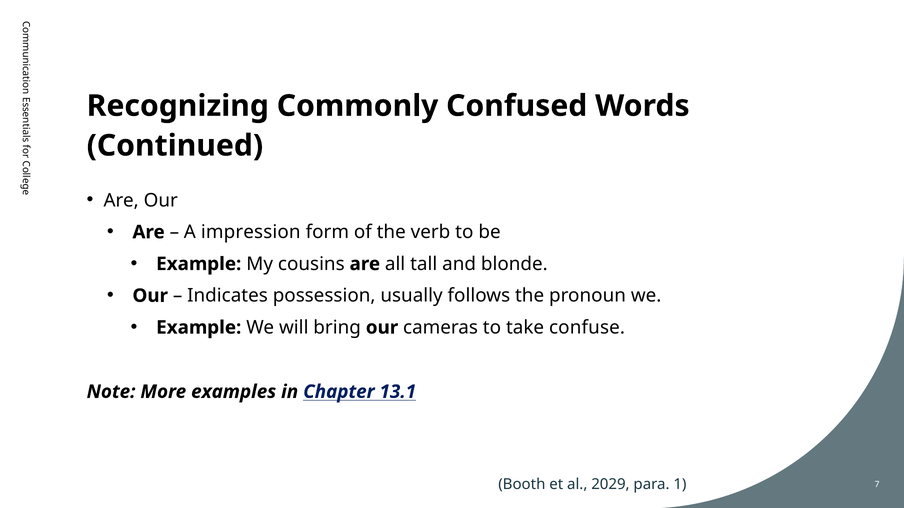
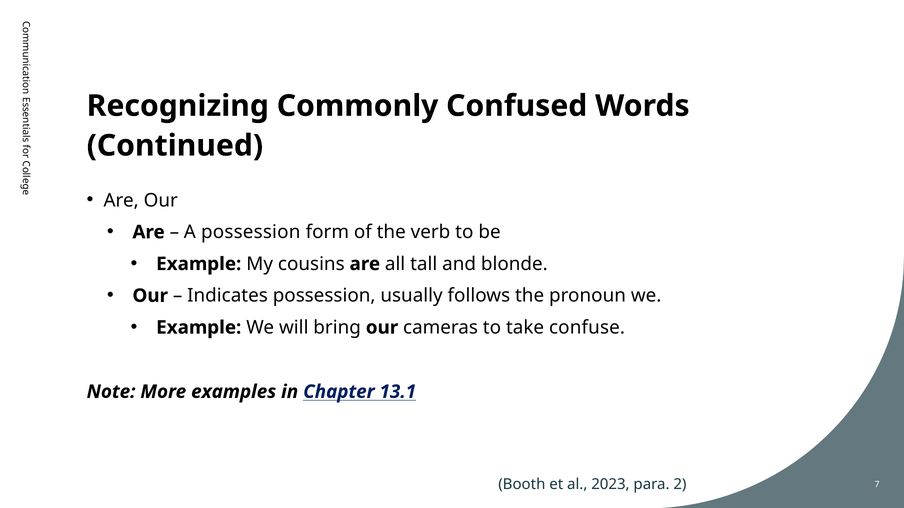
A impression: impression -> possession (251, 232)
2029: 2029 -> 2023 (610, 485)
1: 1 -> 2 (680, 485)
